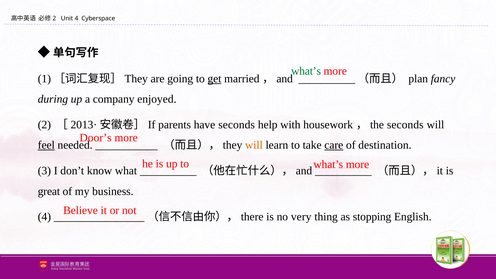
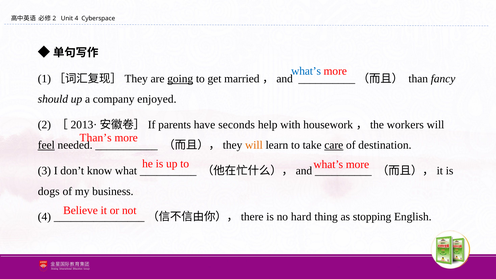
what’s colour: green -> blue (306, 71)
going underline: none -> present (180, 79)
get underline: present -> none (214, 79)
plan: plan -> than (418, 79)
during: during -> should (53, 99)
seconds: seconds -> workers (405, 125)
Door’s: Door’s -> Than’s (96, 138)
great: great -> dogs (49, 191)
very: very -> hard (301, 217)
